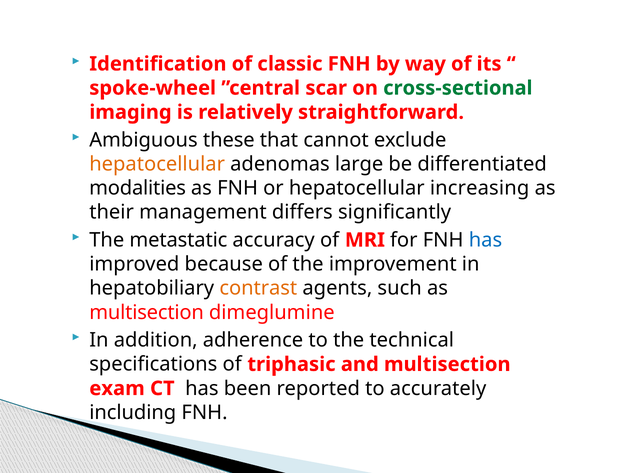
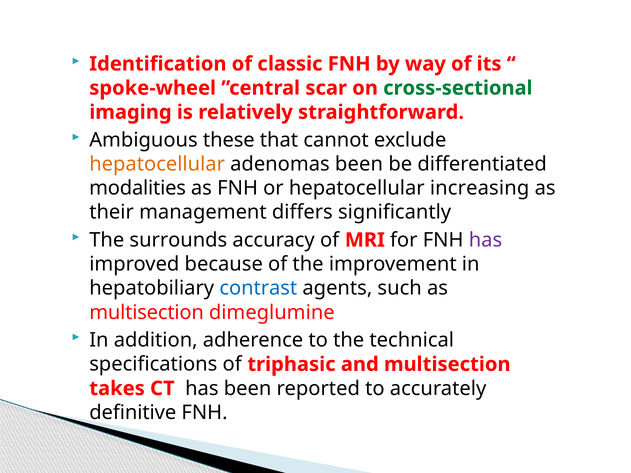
adenomas large: large -> been (359, 164)
metastatic: metastatic -> surrounds (178, 240)
has colour: blue -> purple (485, 240)
contrast colour: orange -> blue (258, 288)
exam: exam -> takes (117, 389)
including: including -> definitive (133, 413)
